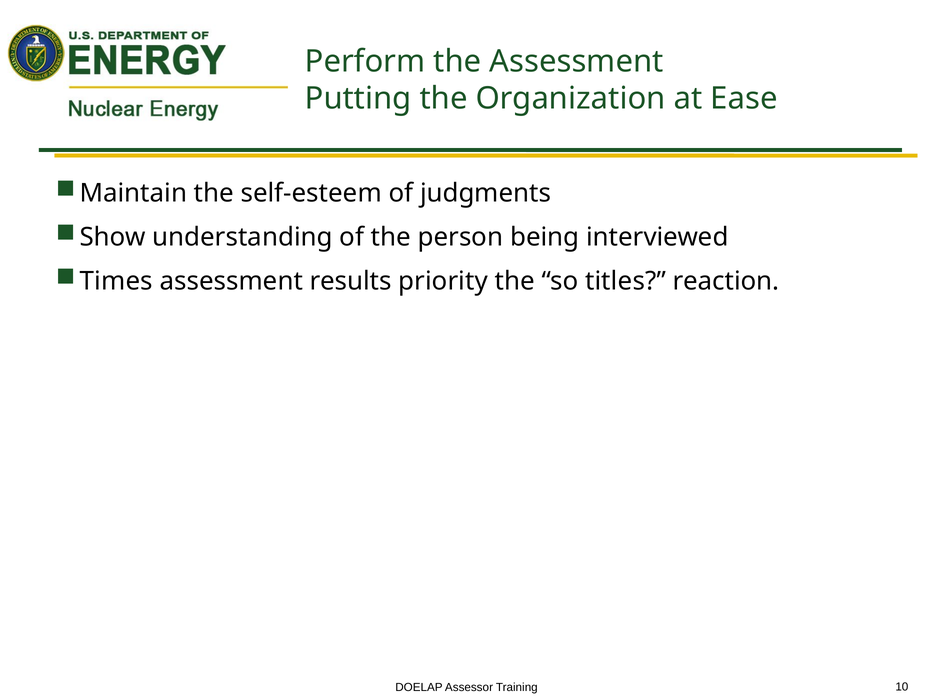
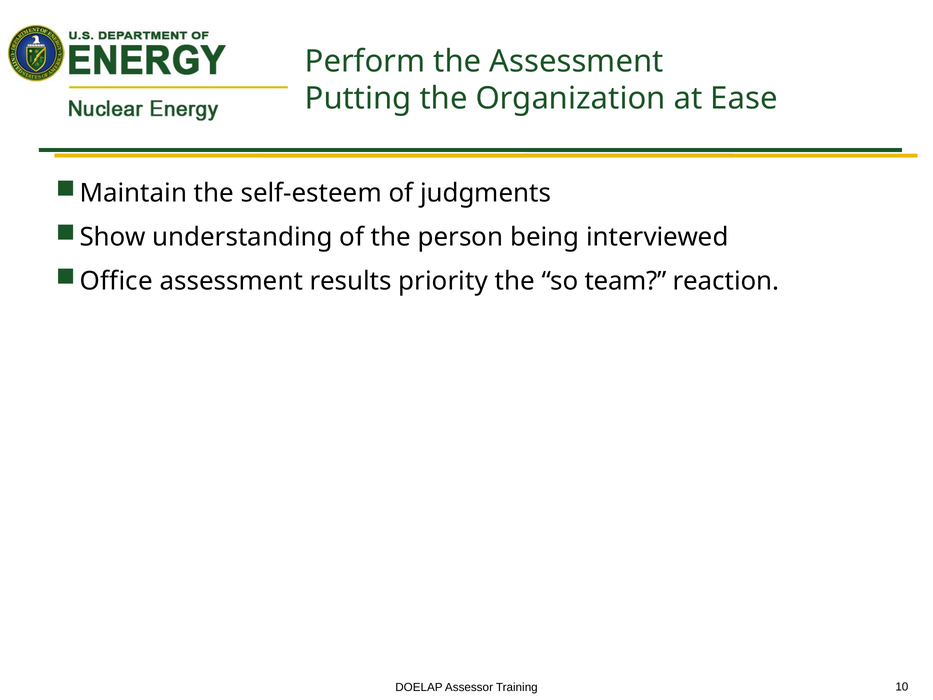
Times: Times -> Office (116, 281)
titles: titles -> team (626, 281)
